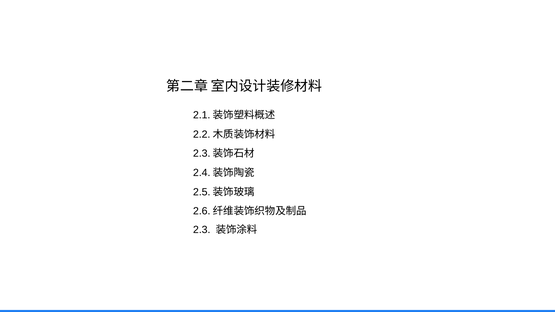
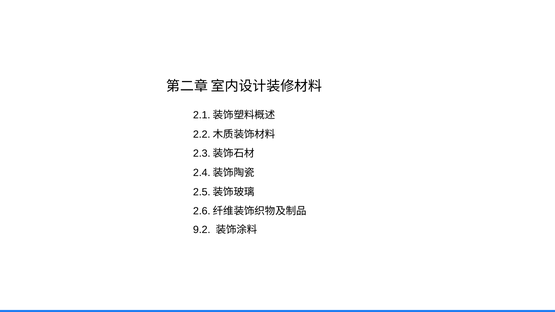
2.3: 2.3 -> 9.2 (202, 230)
